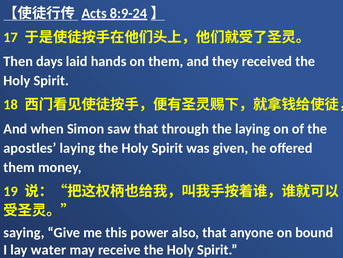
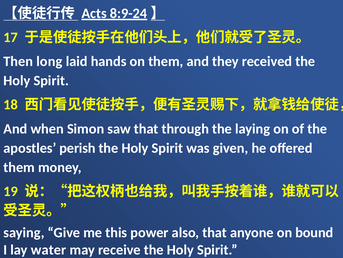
days: days -> long (49, 61)
apostles laying: laying -> perish (78, 148)
